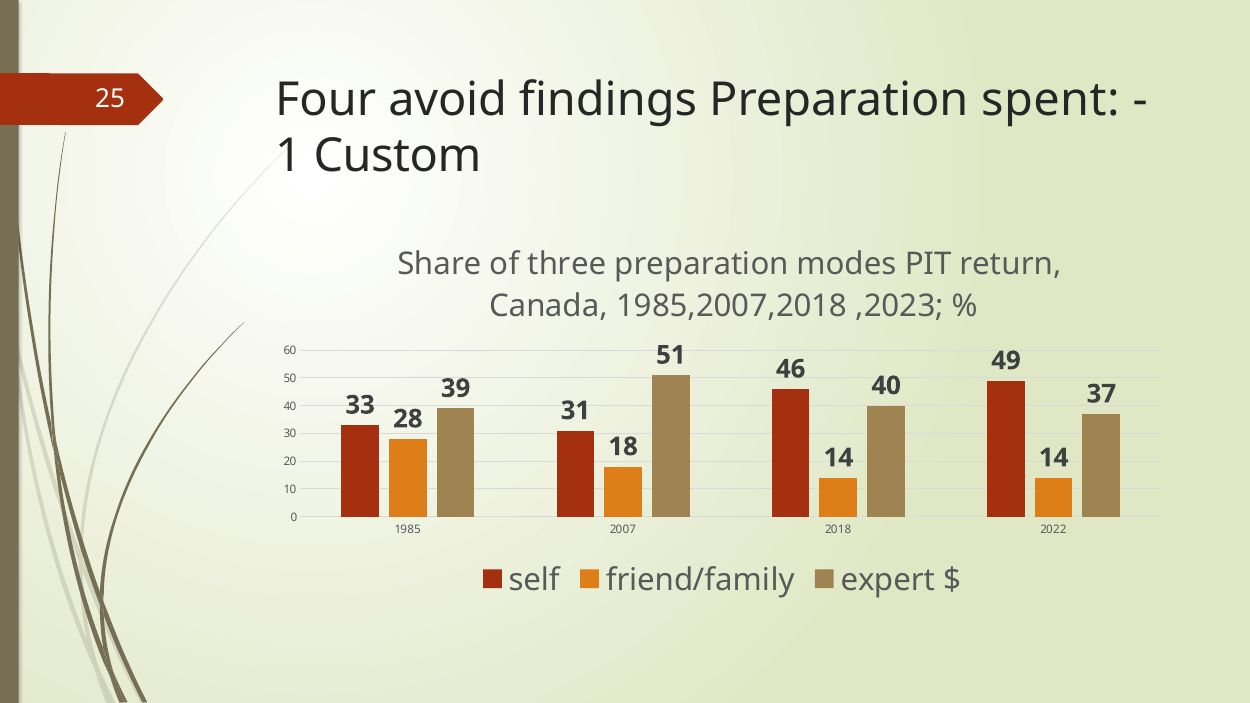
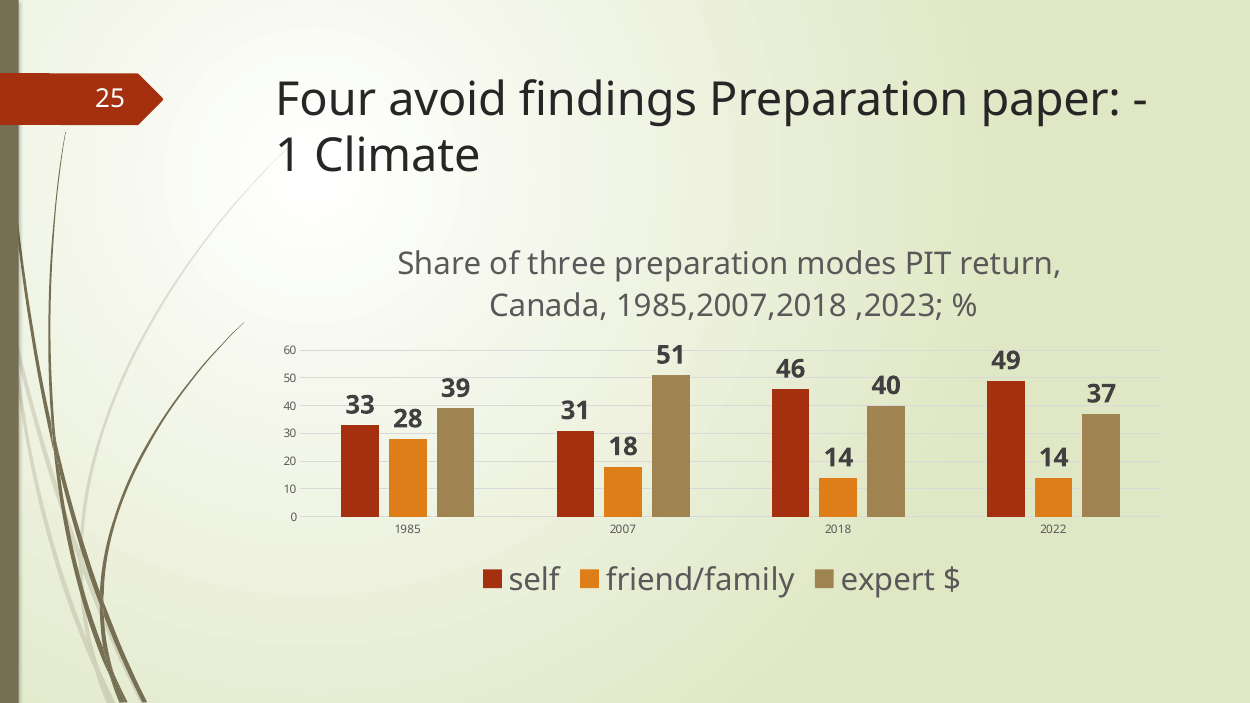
spent: spent -> paper (1051, 100)
Custom: Custom -> Climate (397, 156)
